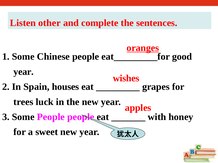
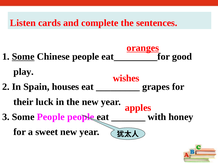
other: other -> cards (49, 23)
Some underline: none -> present (23, 57)
year: year -> play (24, 72)
trees: trees -> their (23, 102)
